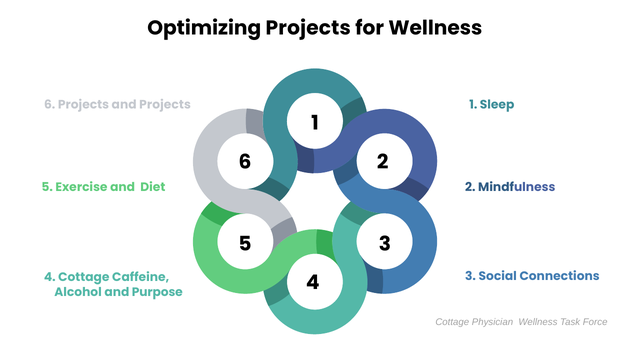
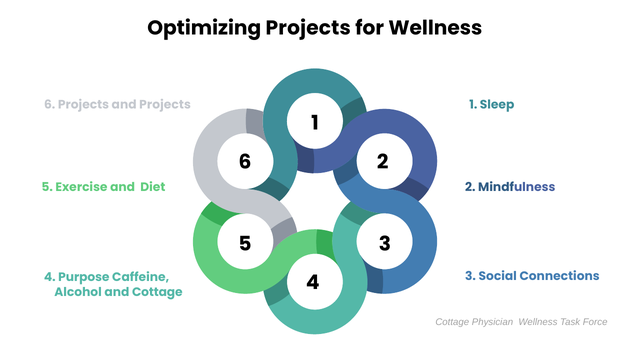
4 Cottage: Cottage -> Purpose (84, 278)
and Purpose: Purpose -> Cottage (157, 292)
